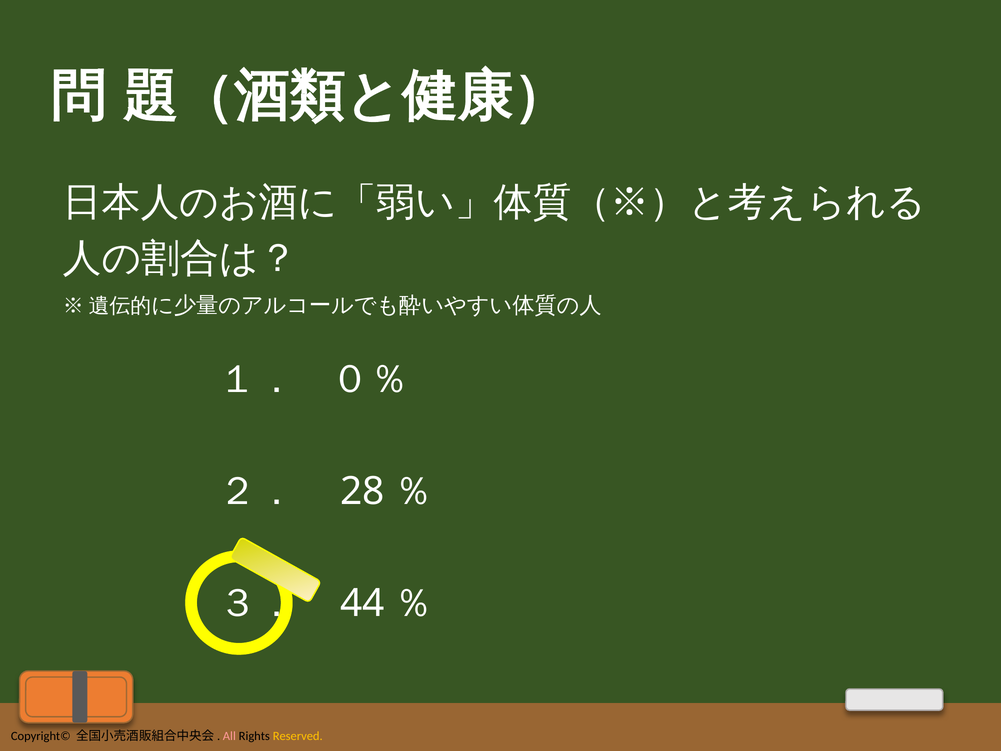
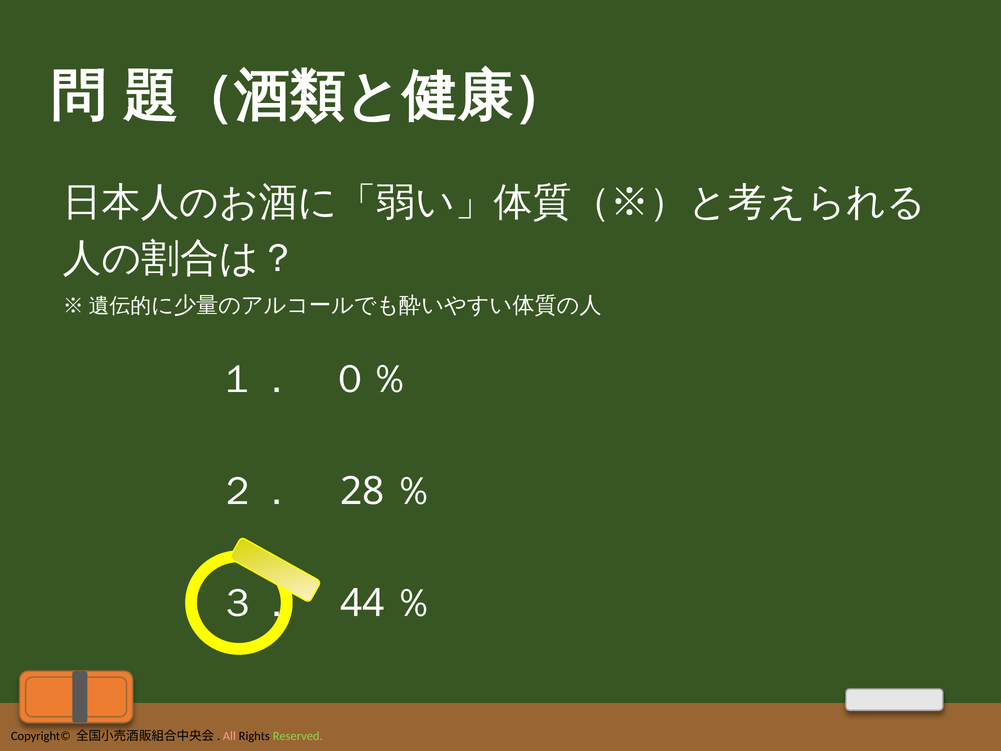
Reserved colour: yellow -> light green (298, 736)
